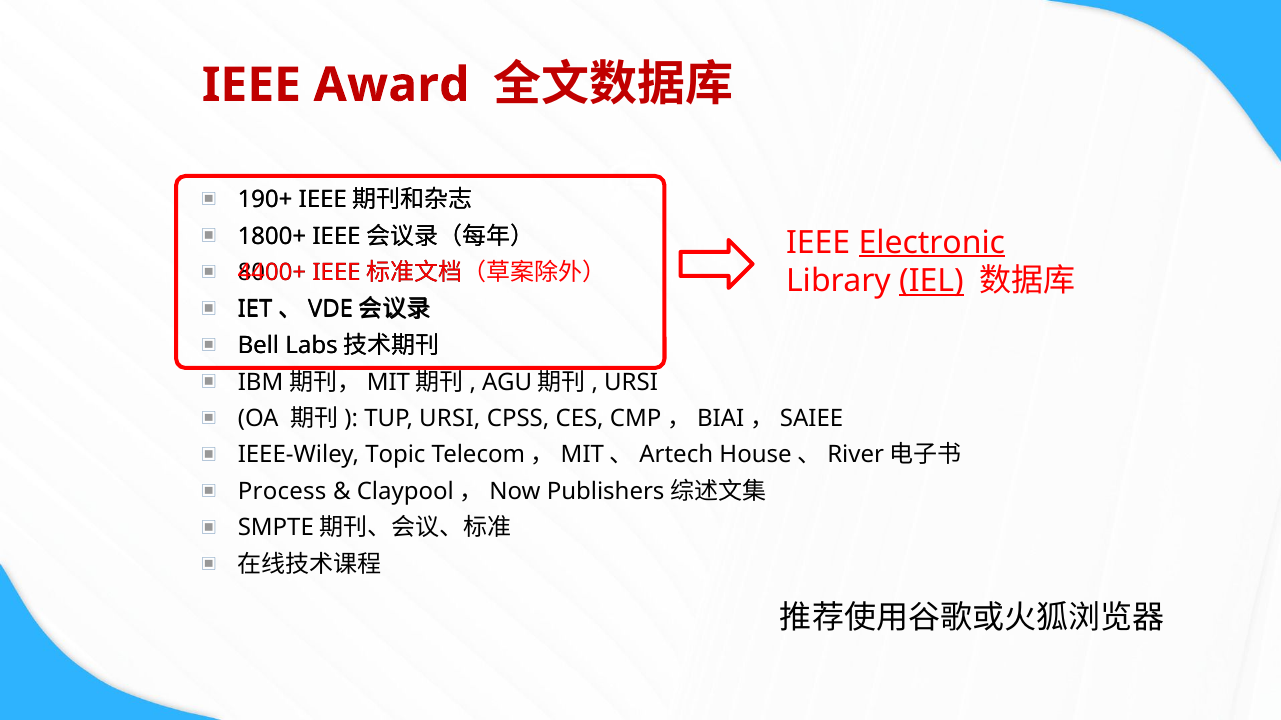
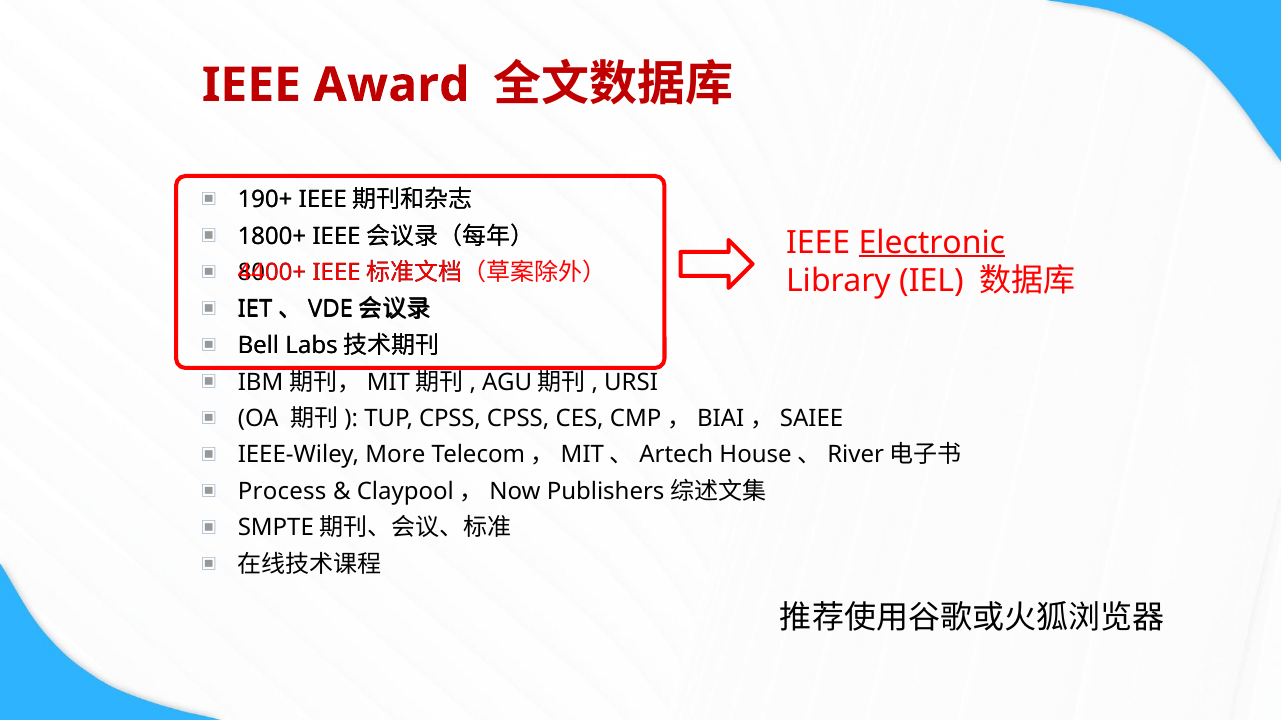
IEL underline: present -> none (931, 281)
TUP URSI: URSI -> CPSS (450, 419)
Topic: Topic -> More (395, 455)
